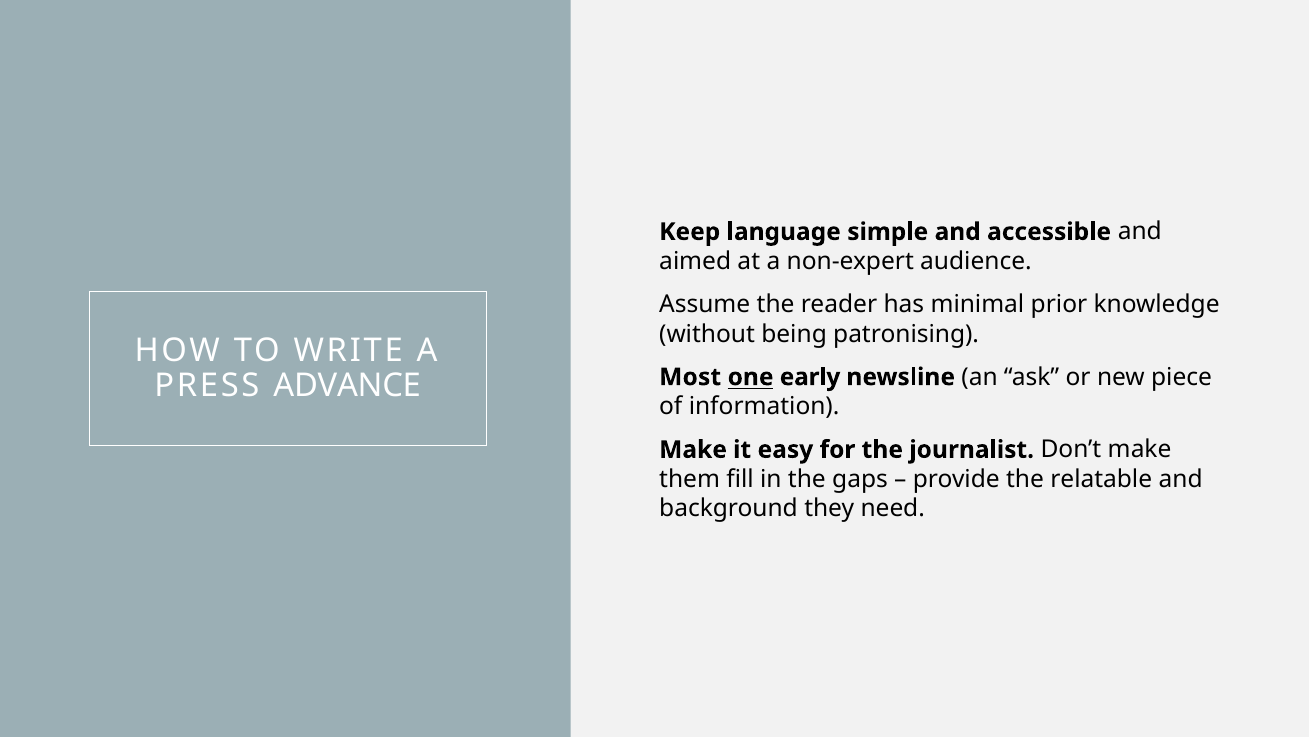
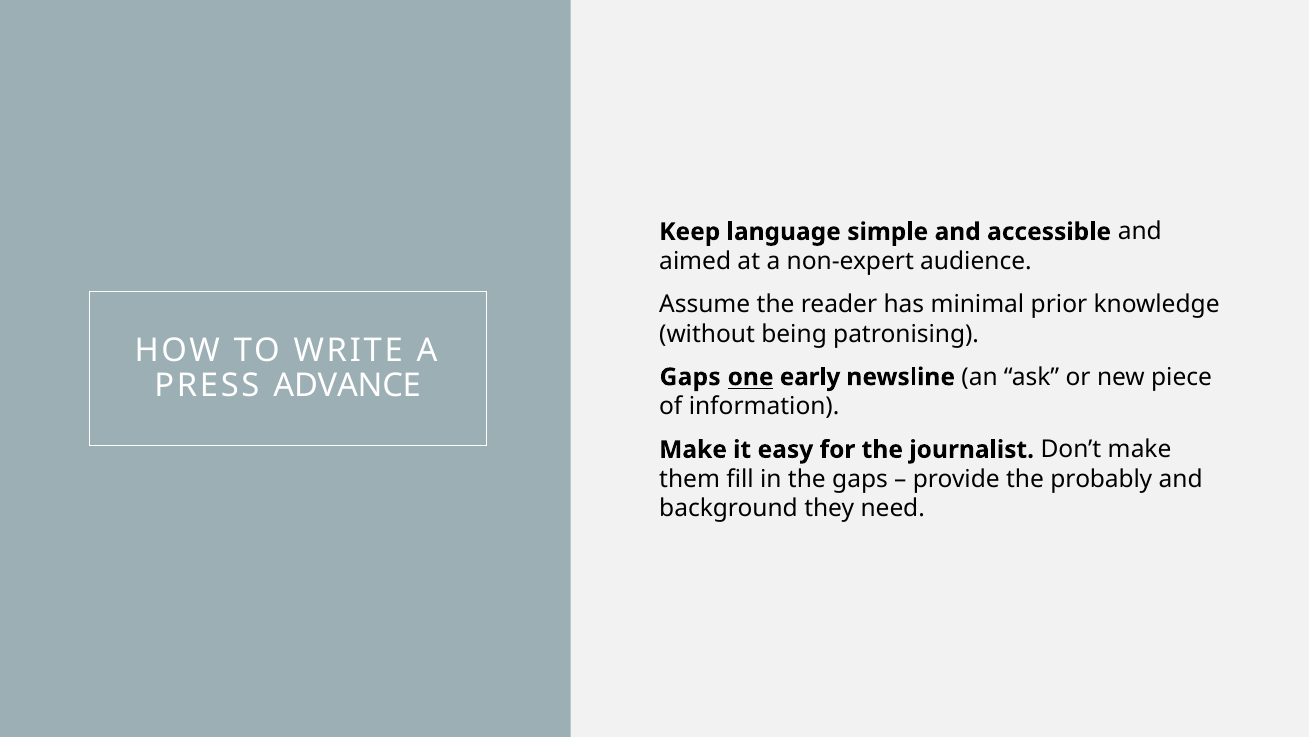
Most: Most -> Gaps (690, 377)
relatable: relatable -> probably (1101, 479)
